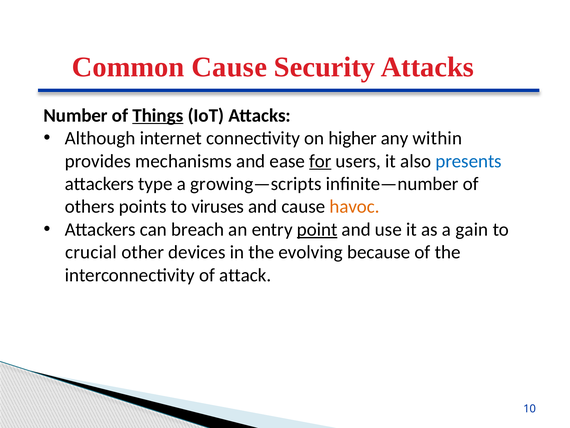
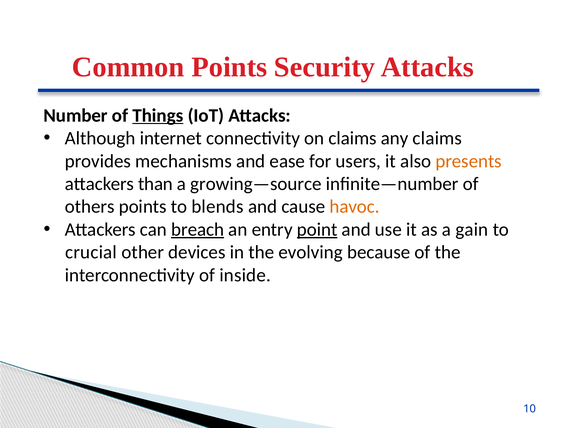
Common Cause: Cause -> Points (229, 67)
on higher: higher -> claims (353, 138)
any within: within -> claims (437, 138)
for underline: present -> none (320, 161)
presents colour: blue -> orange (469, 161)
type: type -> than (156, 184)
growing—scripts: growing—scripts -> growing—source (256, 184)
viruses: viruses -> blends (217, 206)
breach underline: none -> present (198, 229)
attack: attack -> inside (245, 275)
